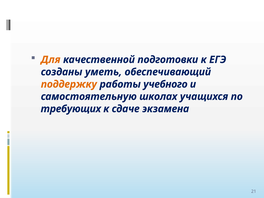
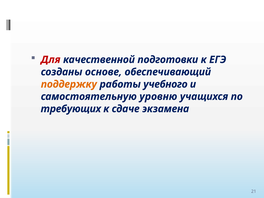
Для colour: orange -> red (51, 60)
уметь: уметь -> основе (103, 72)
школах: школах -> уровню (158, 97)
